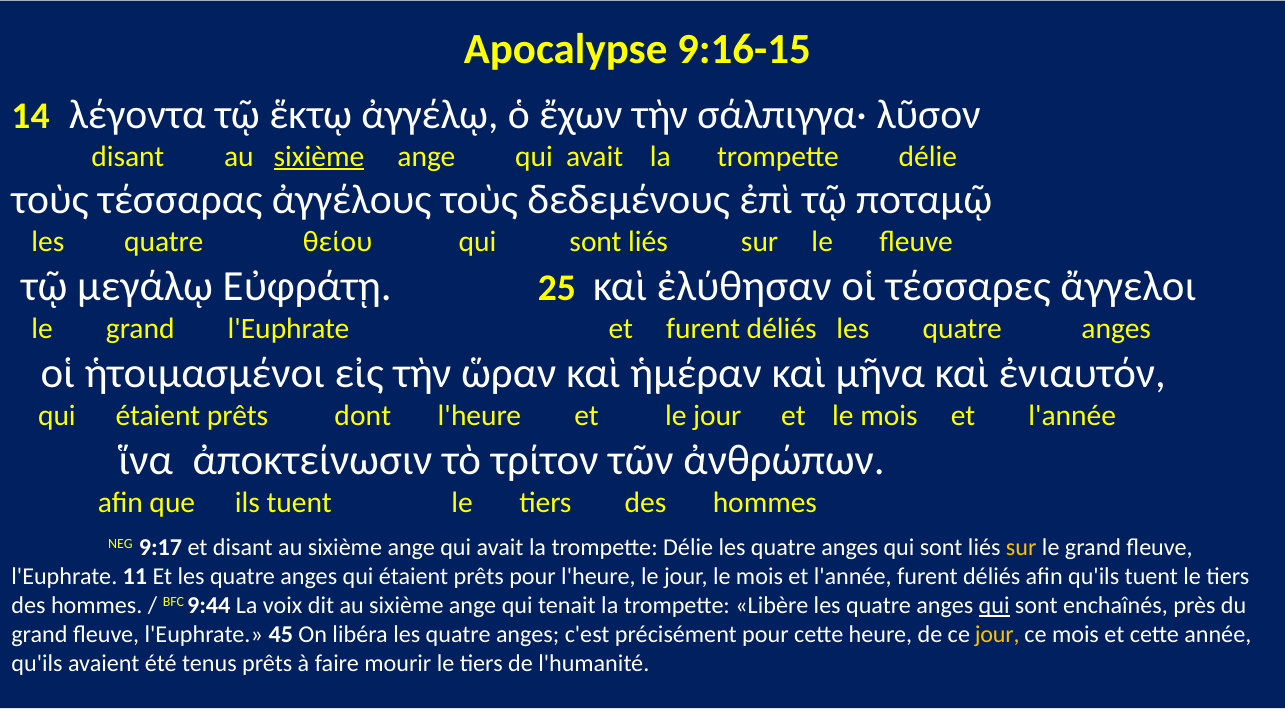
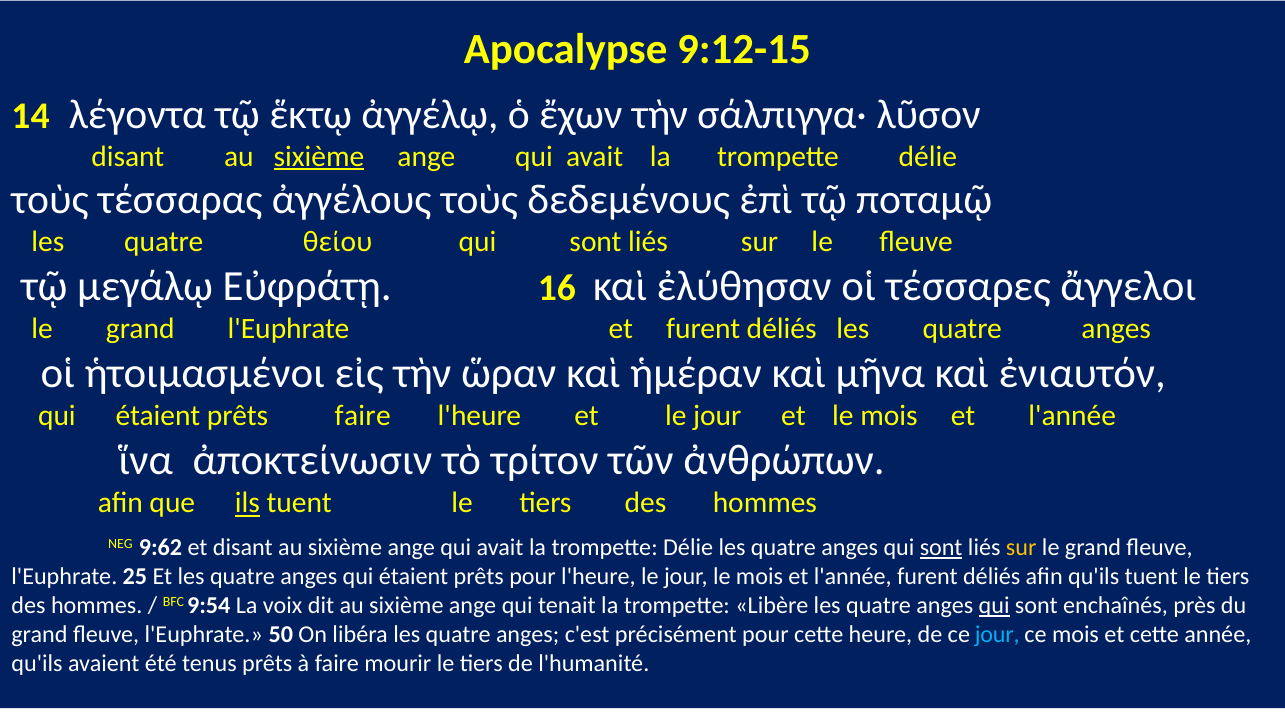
9:16-15: 9:16-15 -> 9:12-15 (744, 50)
25: 25 -> 16 (557, 288)
prêts dont: dont -> faire (363, 416)
ils underline: none -> present (247, 503)
9:17: 9:17 -> 9:62 (160, 547)
sont underline: none -> present (941, 547)
11: 11 -> 25 (135, 576)
9:44: 9:44 -> 9:54 (209, 605)
45: 45 -> 50 (281, 634)
jour colour: yellow -> light blue (997, 634)
